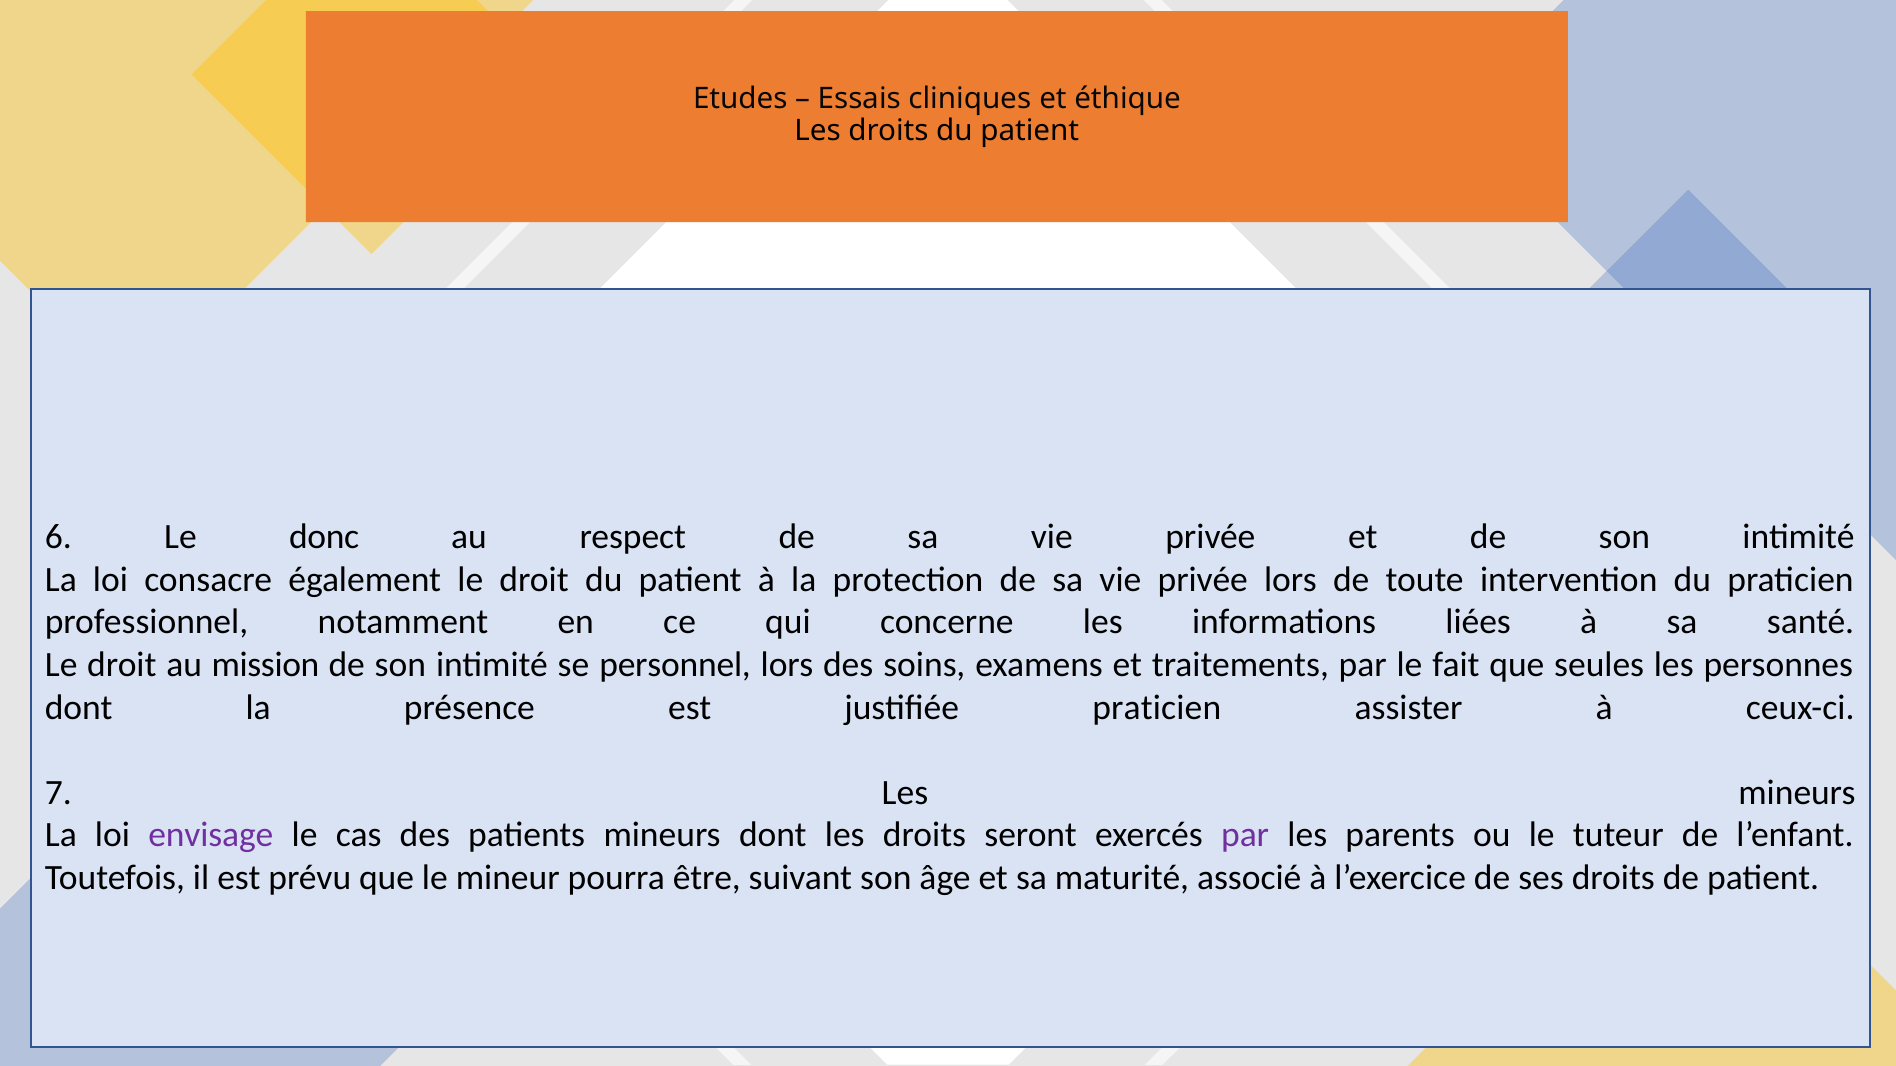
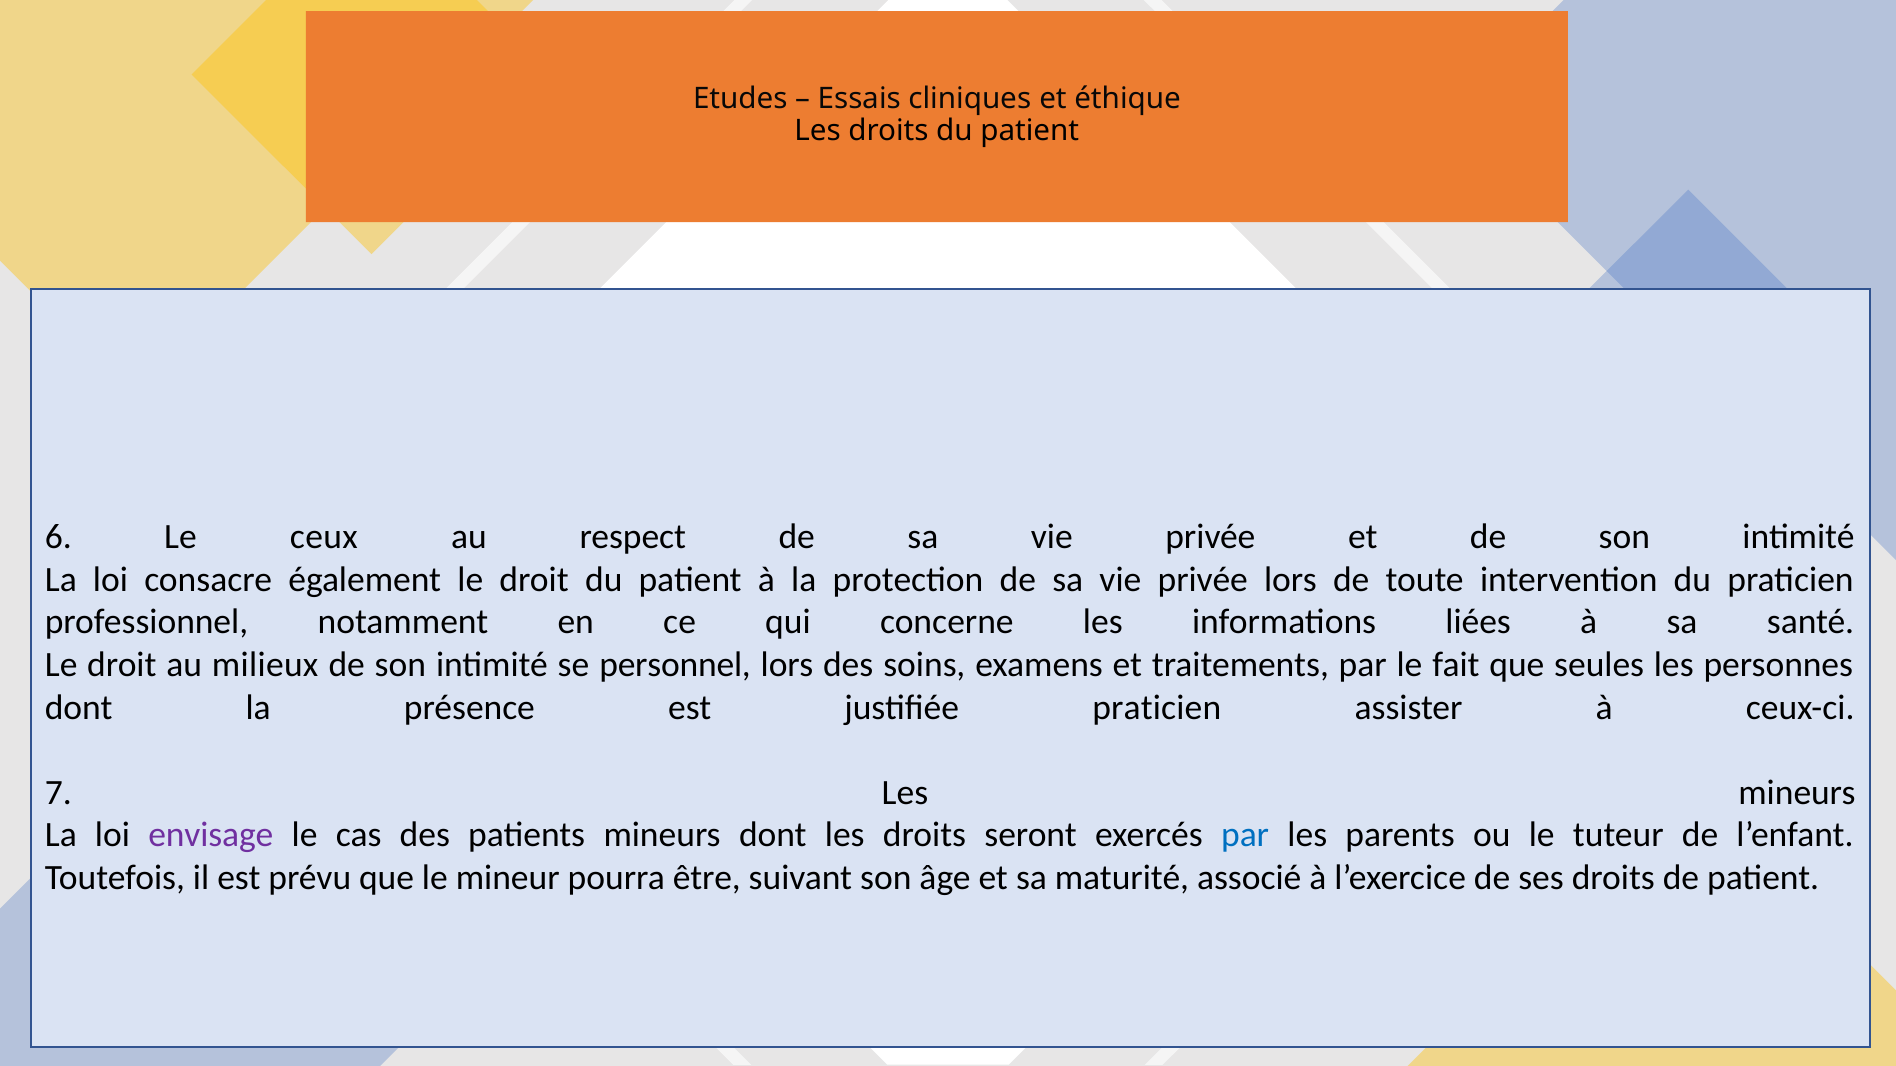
donc: donc -> ceux (324, 537)
mission: mission -> milieux (265, 665)
par colour: purple -> blue (1245, 836)
